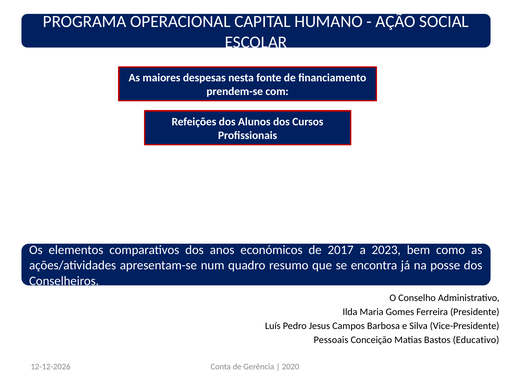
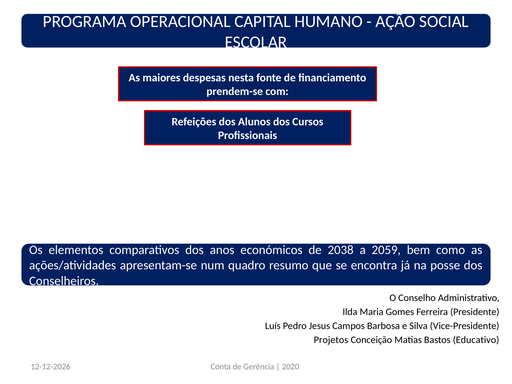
2017: 2017 -> 2038 (341, 250)
2023: 2023 -> 2059 (386, 250)
Pessoais: Pessoais -> Projetos (331, 340)
